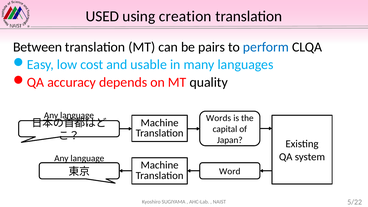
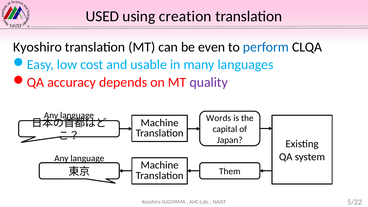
Between: Between -> Kyoshiro (37, 47)
pairs: pairs -> even (212, 47)
quality colour: black -> purple (209, 82)
Word: Word -> Them (230, 171)
